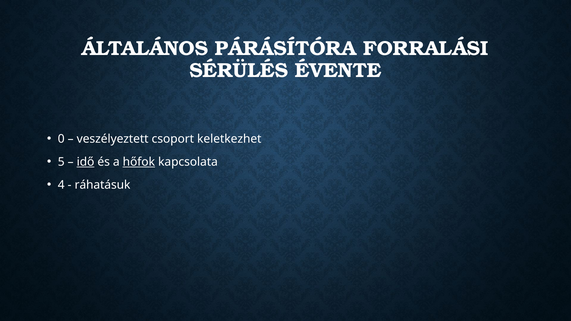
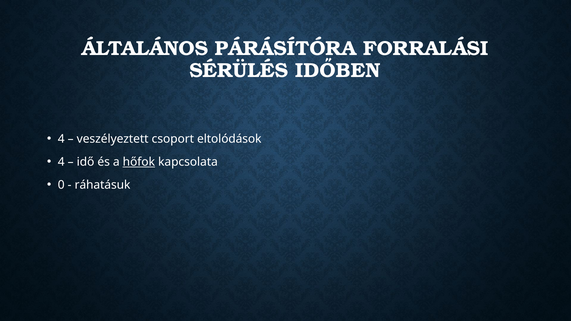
ÉVENTE: ÉVENTE -> IDŐBEN (338, 70)
0: 0 -> 4 (61, 139)
keletkezhet: keletkezhet -> eltolódások (229, 139)
5: 5 -> 4 (61, 162)
idő underline: present -> none (86, 162)
4: 4 -> 0 (61, 185)
